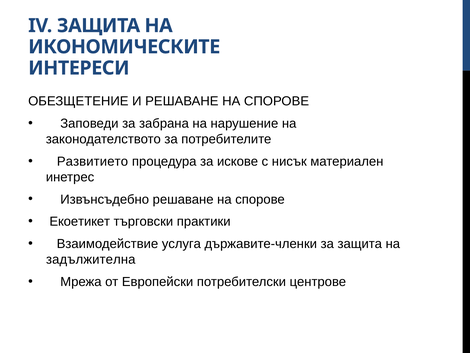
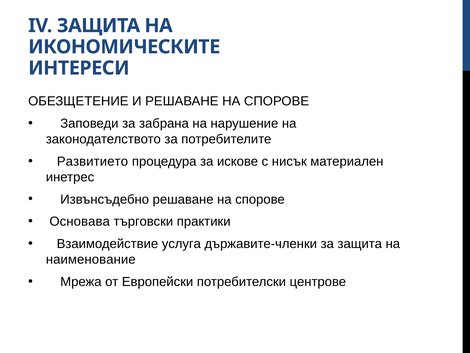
Екоетикет: Екоетикет -> Основава (80, 221)
задължителна: задължителна -> наименование (91, 259)
